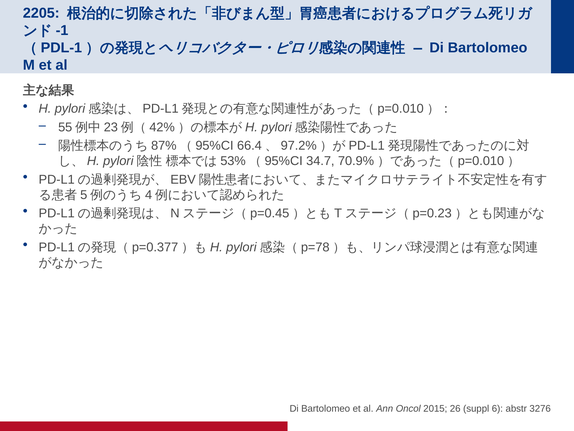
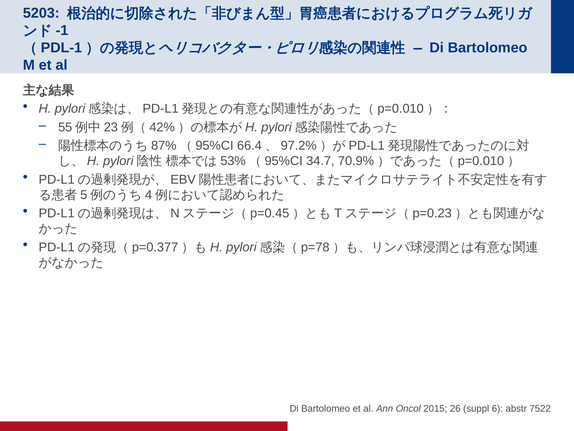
2205: 2205 -> 5203 (41, 13)
3276: 3276 -> 7522 (540, 408)
